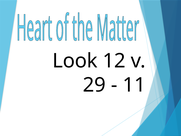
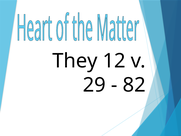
Look: Look -> They (75, 61)
11: 11 -> 82 (134, 85)
